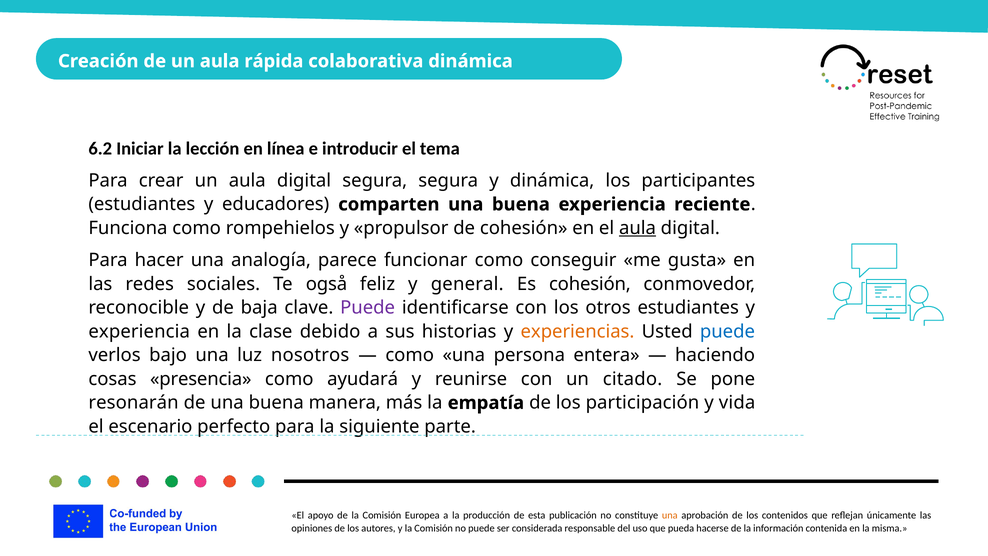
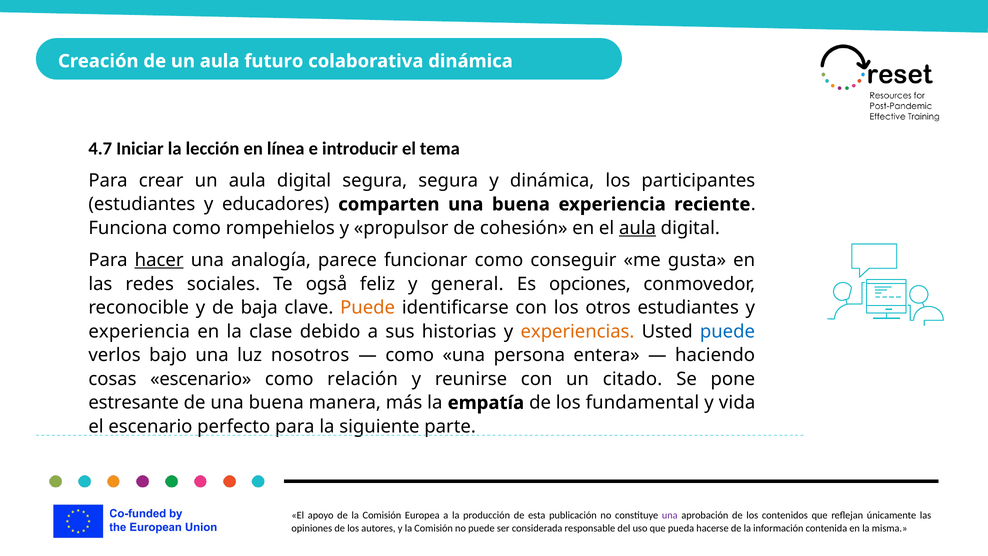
rápida: rápida -> futuro (274, 61)
6.2: 6.2 -> 4.7 (100, 148)
hacer underline: none -> present (159, 260)
Es cohesión: cohesión -> opciones (590, 284)
Puede colour: purple -> orange (368, 308)
cosas presencia: presencia -> escenario (201, 379)
ayudará: ayudará -> relación (363, 379)
resonarán: resonarán -> estresante (134, 403)
participación: participación -> fundamental (642, 403)
una colour: orange -> purple (670, 515)
